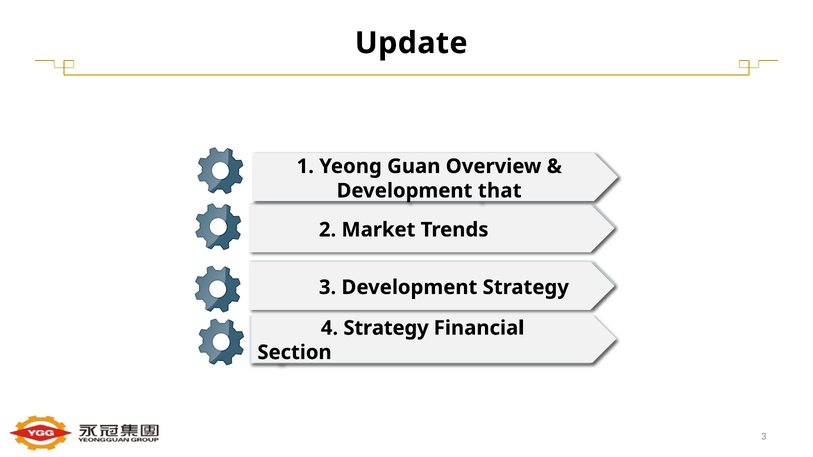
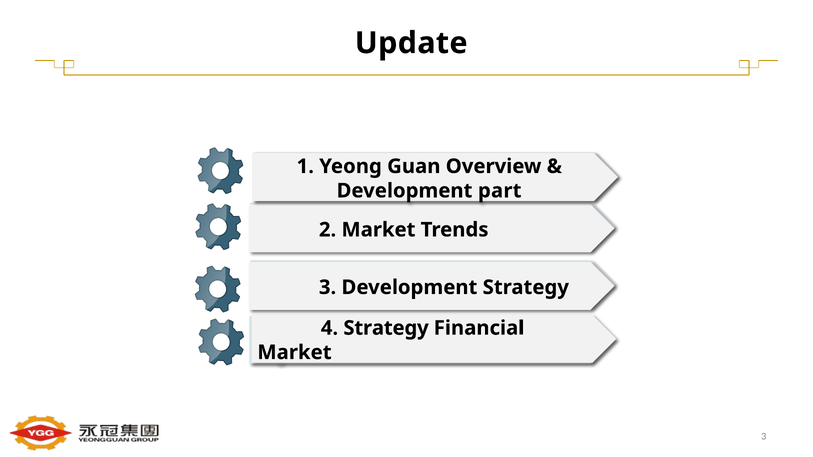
that: that -> part (500, 191)
Section: Section -> Market (294, 353)
